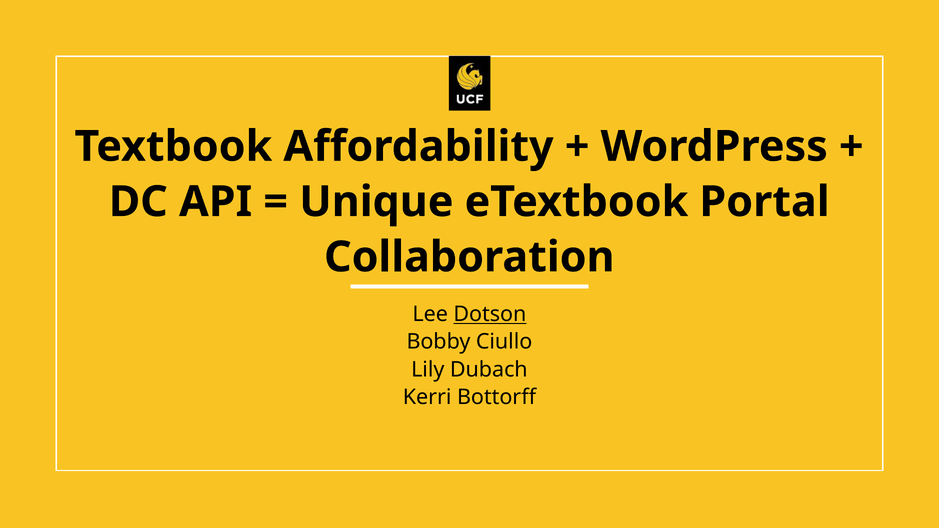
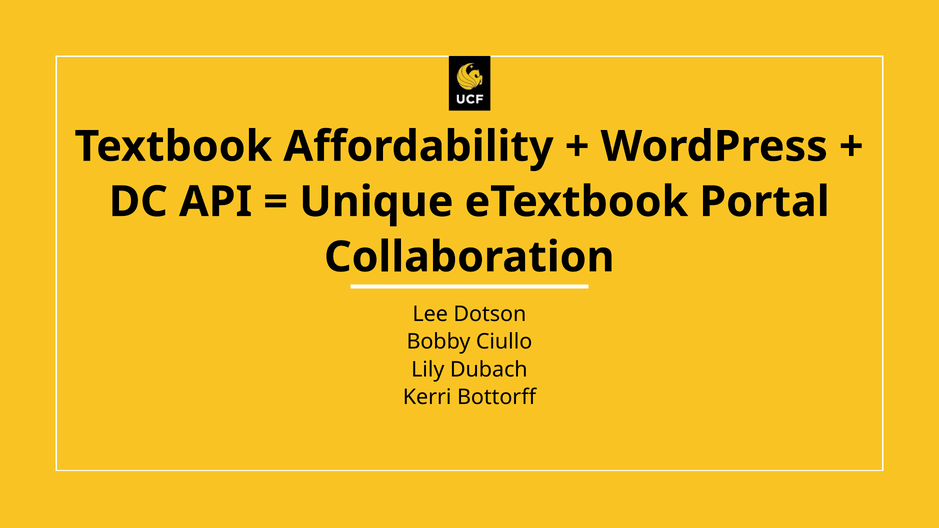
Dotson underline: present -> none (490, 314)
